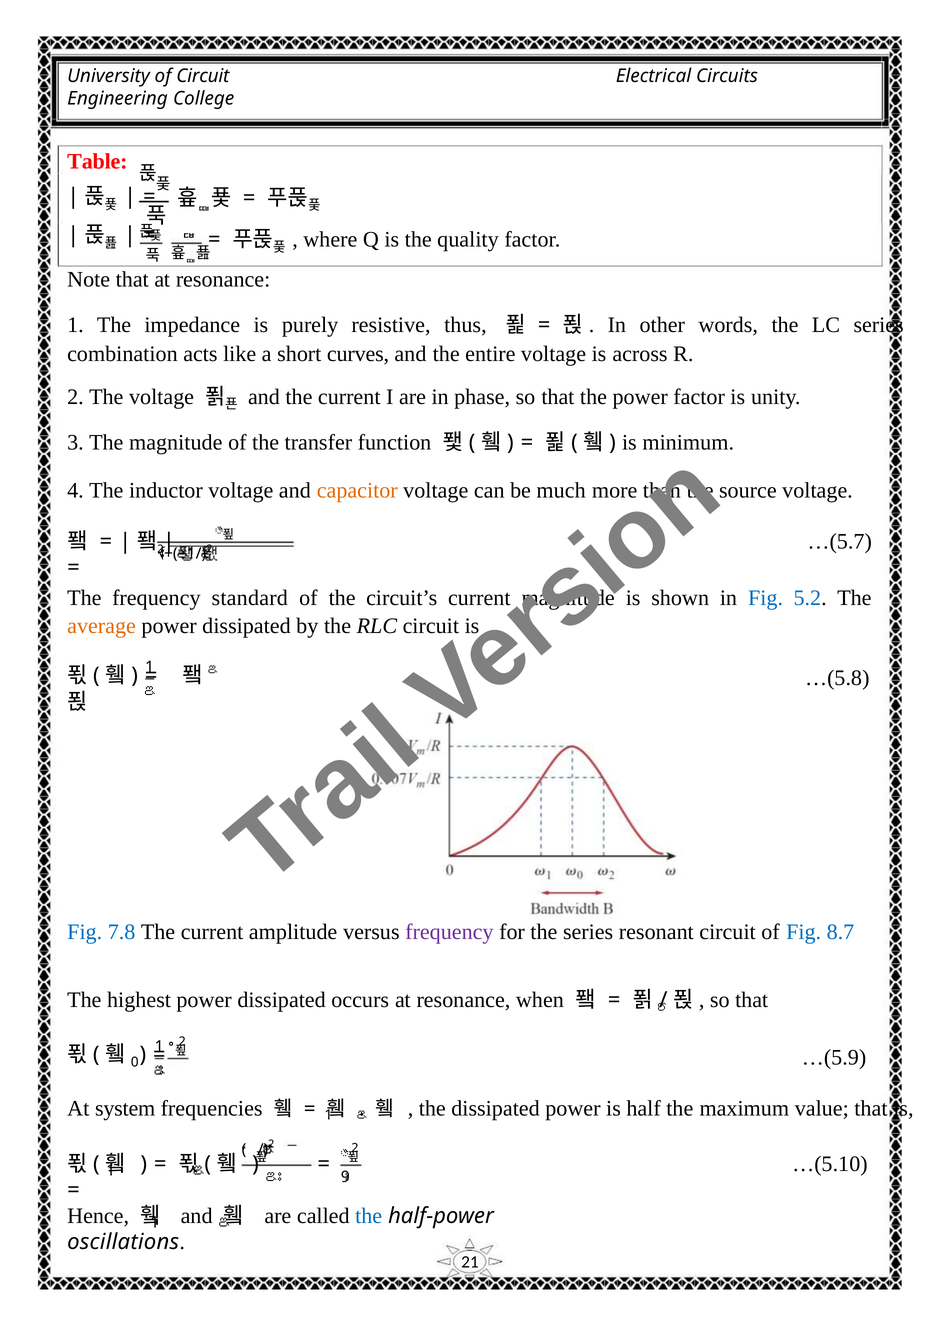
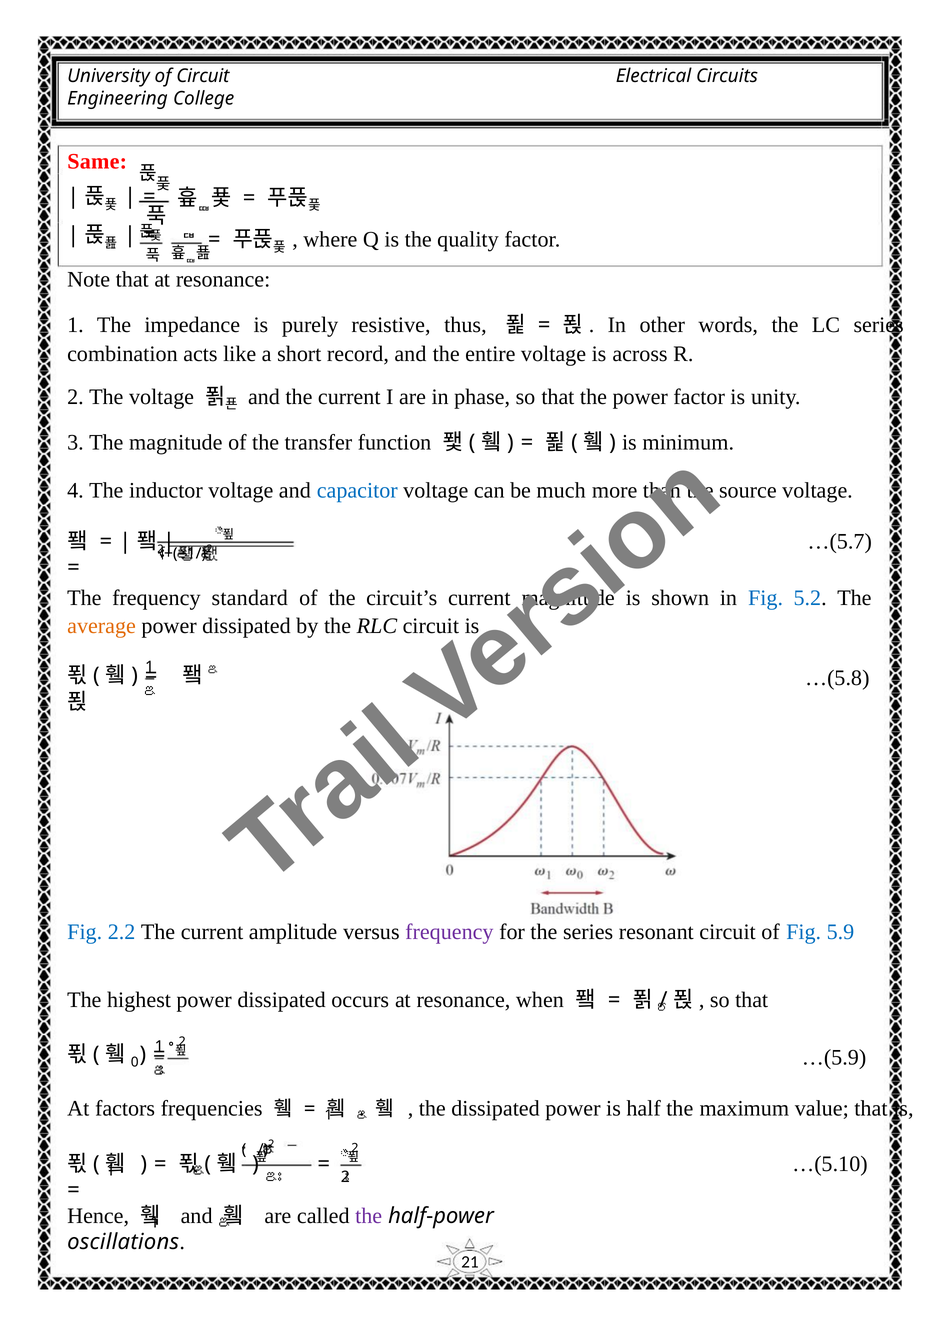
Table: Table -> Same (97, 161)
curves: curves -> record (358, 354)
capacitor colour: orange -> blue (357, 490)
7.8: 7.8 -> 2.2 (122, 932)
8.7: 8.7 -> 5.9 (840, 932)
system: system -> factors (125, 1109)
ꢃꢁ 9: 9 -> 2 (345, 1177)
the colour: blue -> purple (369, 1216)
